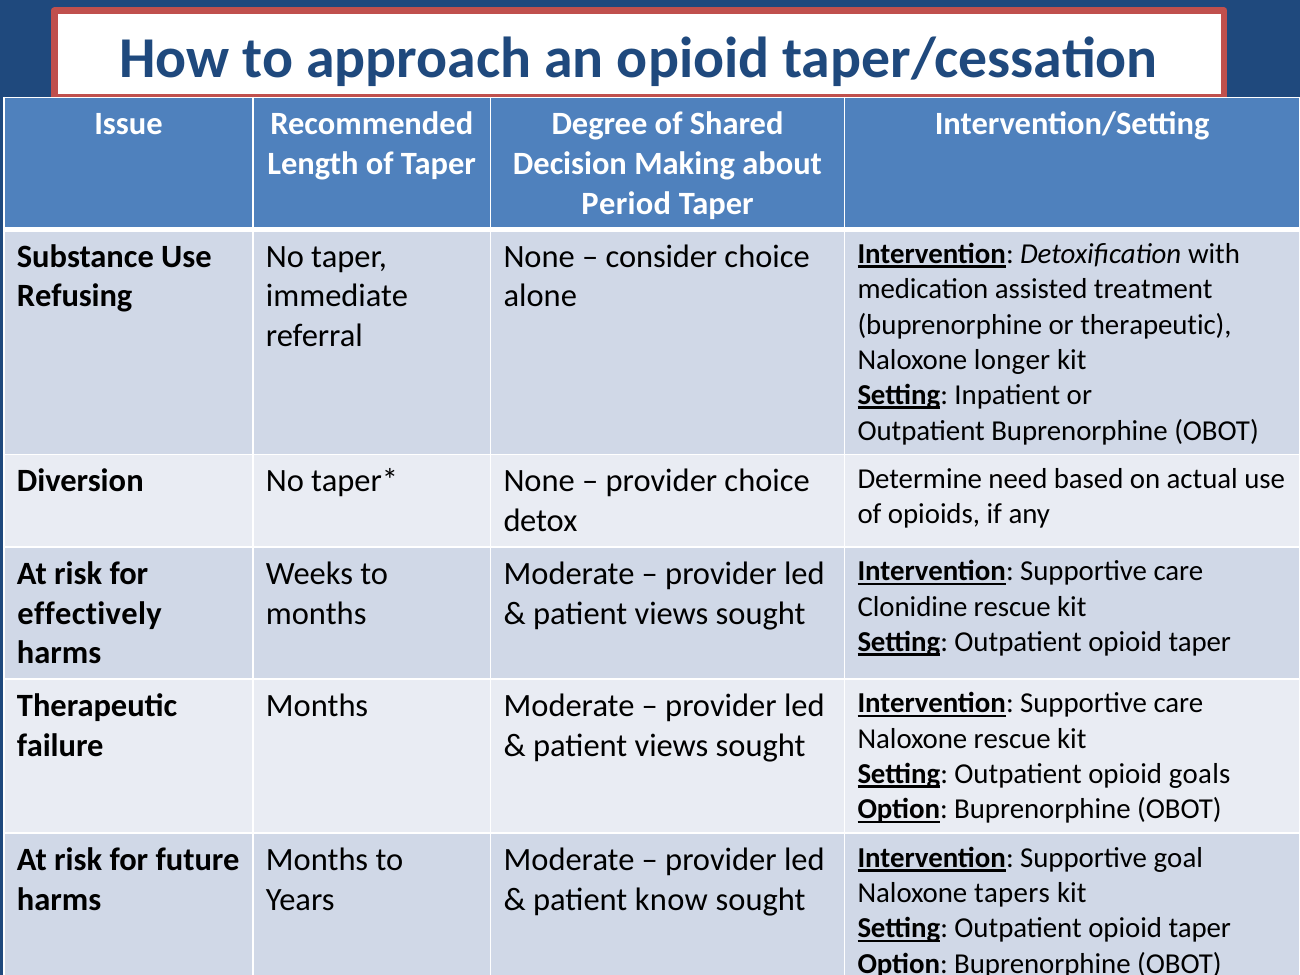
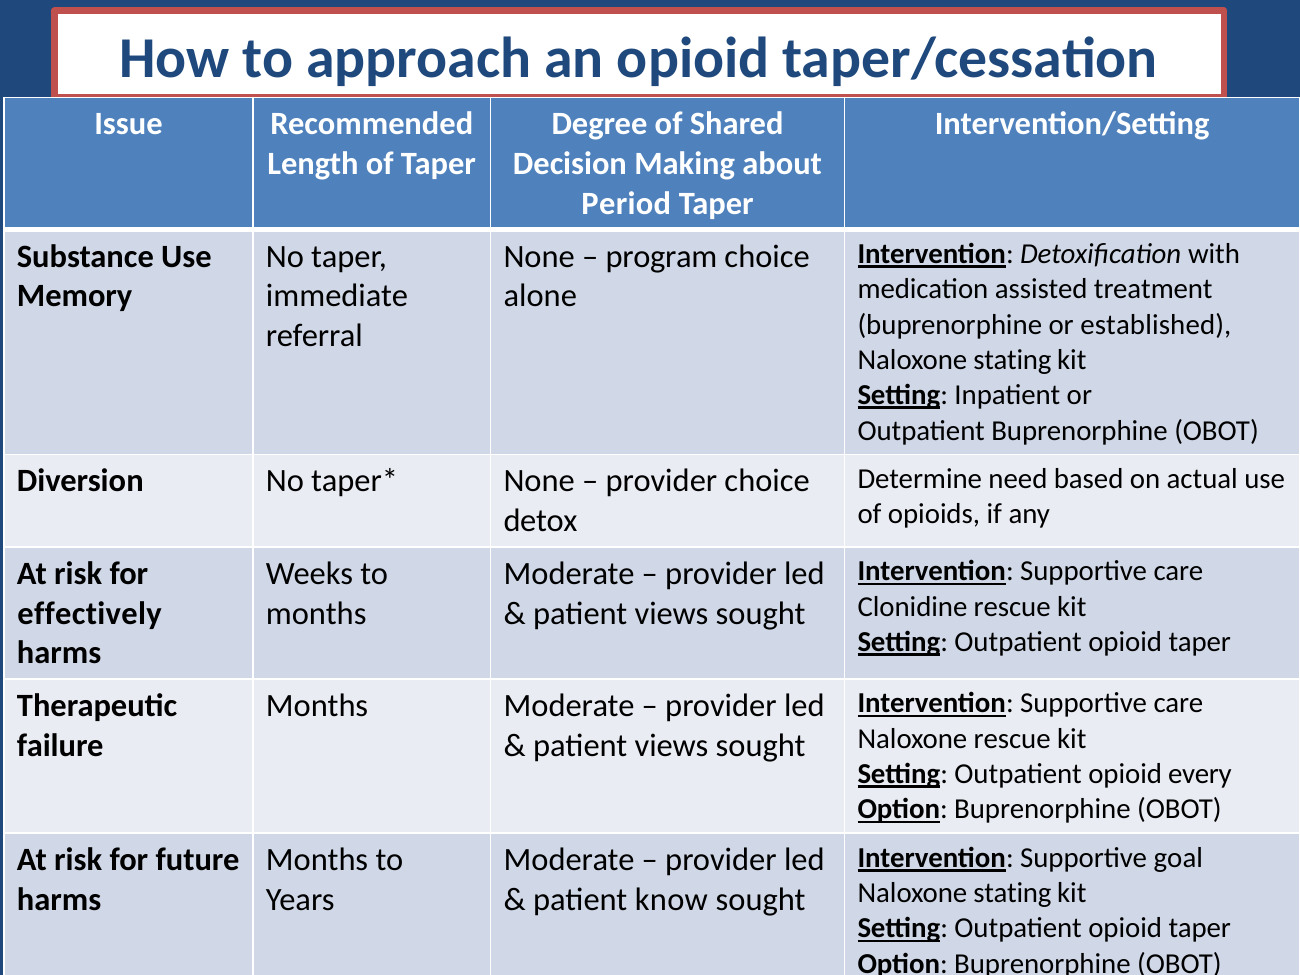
consider: consider -> program (662, 256)
Refusing: Refusing -> Memory (75, 296)
or therapeutic: therapeutic -> established (1156, 325)
longer: longer -> stating (1012, 360)
goals: goals -> every (1200, 774)
tapers: tapers -> stating (1012, 893)
